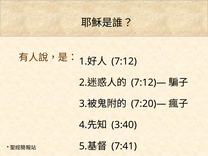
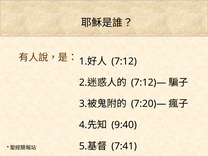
3:40: 3:40 -> 9:40 (124, 125)
